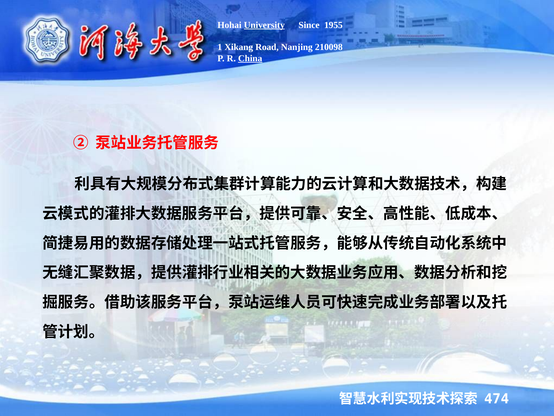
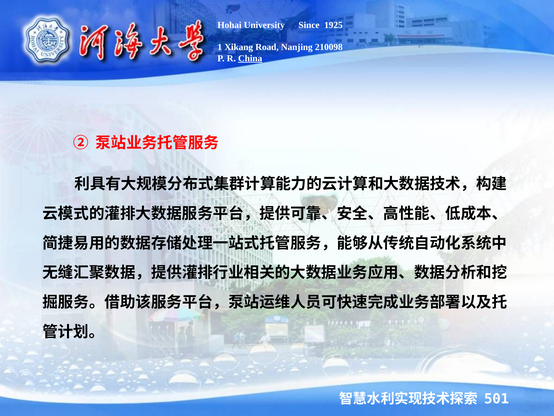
University underline: present -> none (264, 25)
1955: 1955 -> 1925 (333, 25)
474: 474 -> 501 (497, 399)
